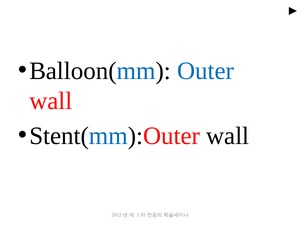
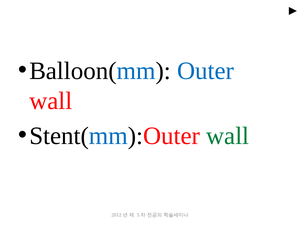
wall colour: black -> green (228, 136)
